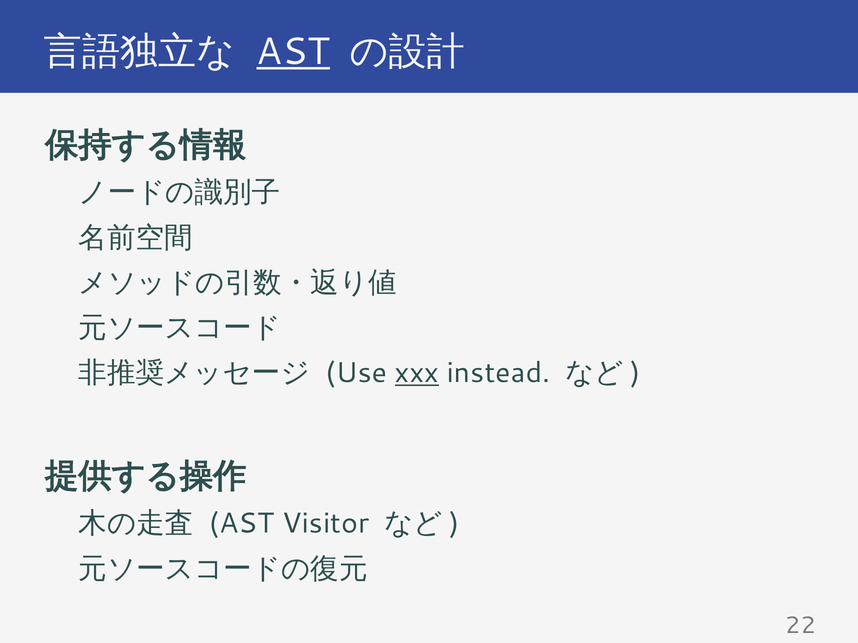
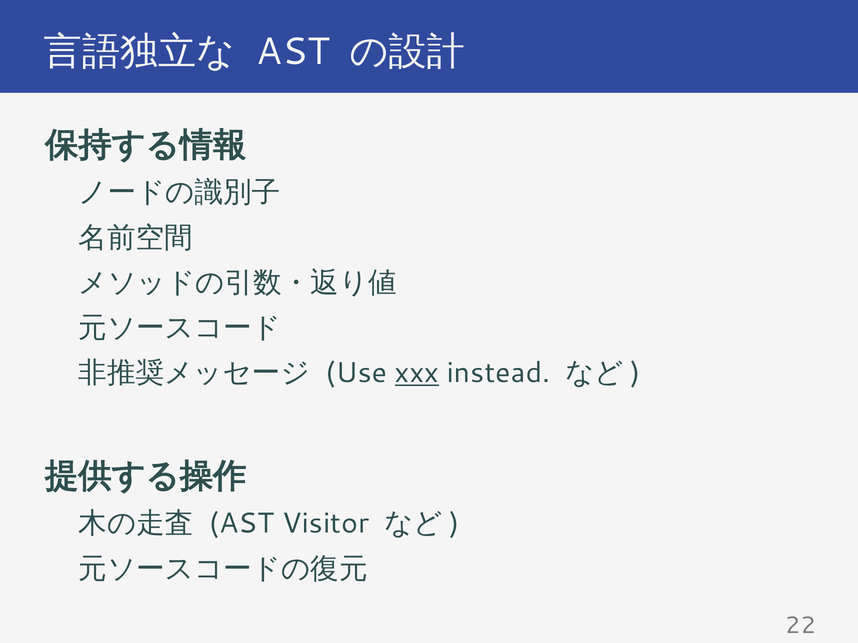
AST underline: present -> none (293, 52)
